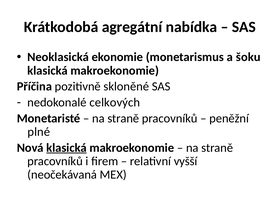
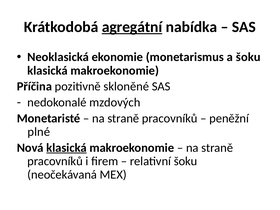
agregátní underline: none -> present (132, 27)
celkových: celkových -> mzdových (115, 102)
relativní vyšší: vyšší -> šoku (186, 161)
